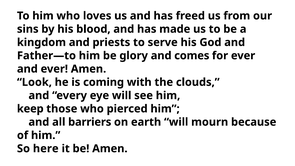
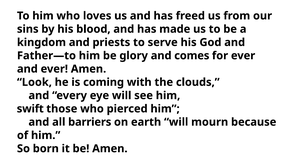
keep: keep -> swift (30, 109)
here: here -> born (46, 149)
